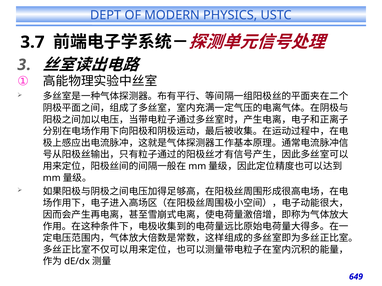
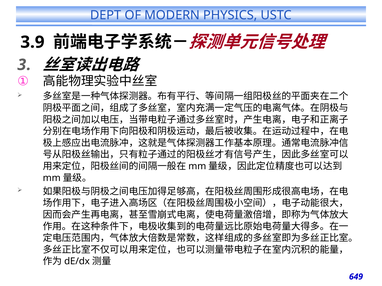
3.7: 3.7 -> 3.9 (32, 42)
